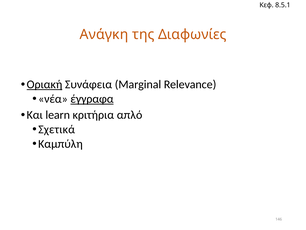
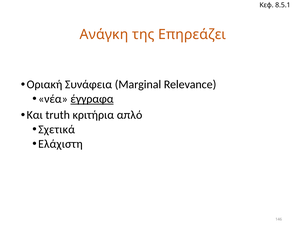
Διαφωνίες: Διαφωνίες -> Επηρεάζει (192, 34)
Οριακή underline: present -> none (44, 84)
learn: learn -> truth (58, 115)
Καμπύλη: Καμπύλη -> Ελάχιστη (60, 144)
